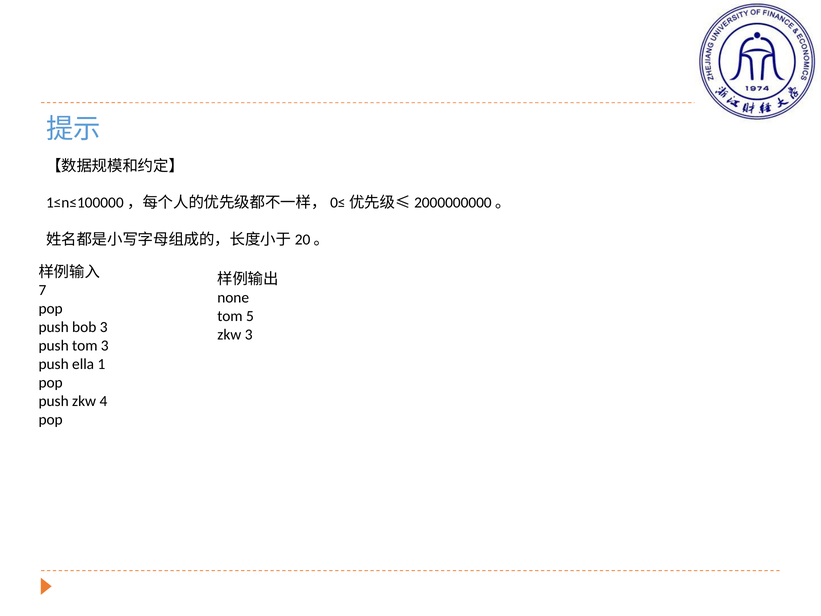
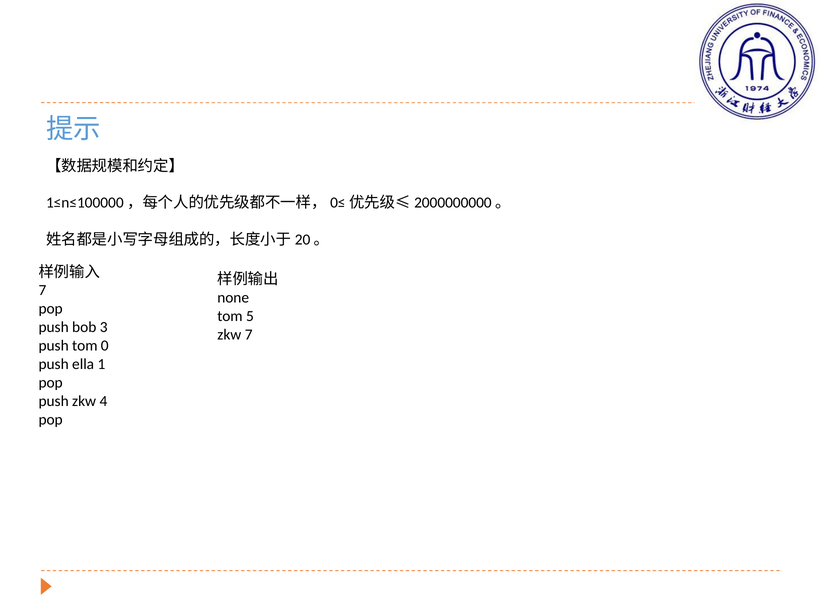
zkw 3: 3 -> 7 (249, 335)
tom 3: 3 -> 0 (105, 346)
